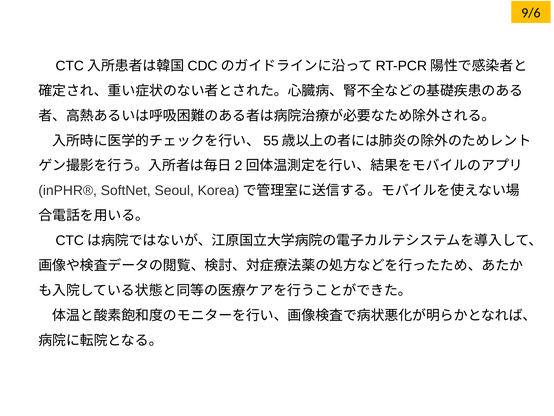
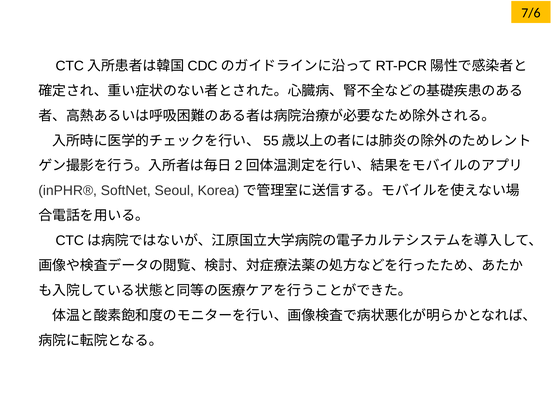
9/6: 9/6 -> 7/6 (531, 13)
